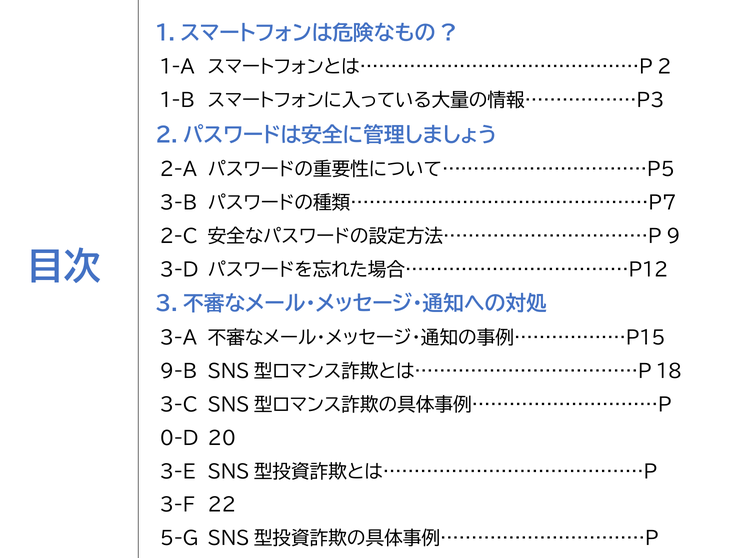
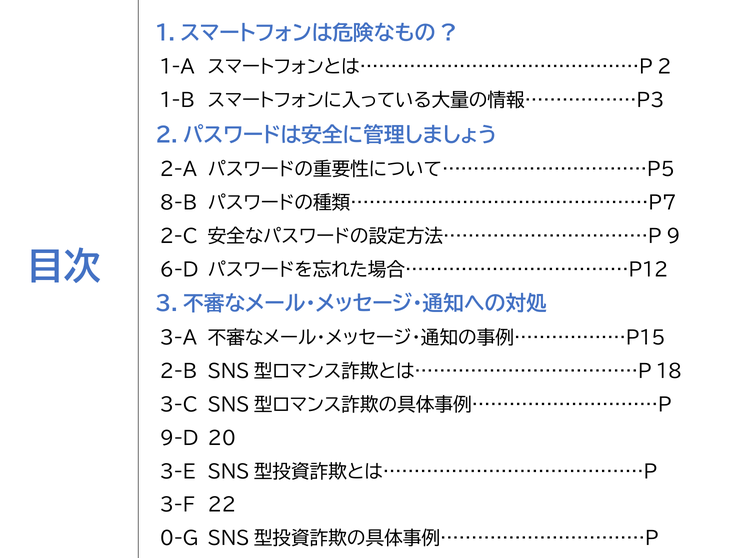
3-B: 3-B -> 8-B (178, 203)
3-D: 3-D -> 6-D (179, 270)
9-B: 9-B -> 2-B (178, 372)
0-D: 0-D -> 9-D (179, 439)
5-G: 5-G -> 0-G (179, 540)
